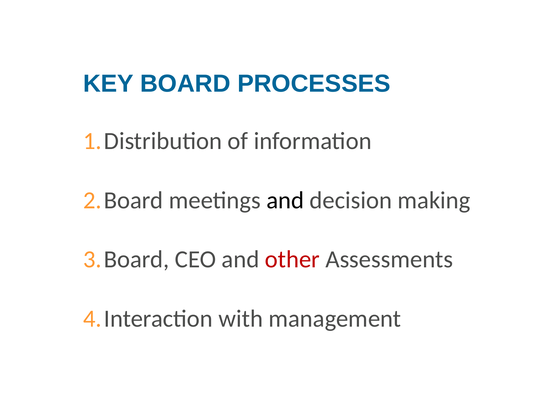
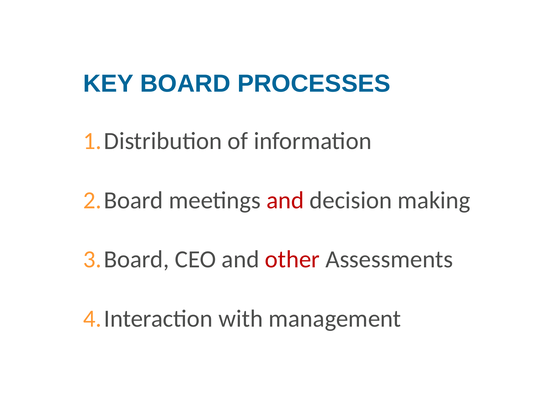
and colour: black -> red (285, 200)
